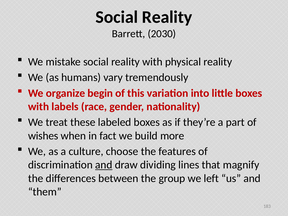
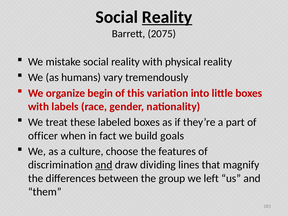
Reality underline: none -> present (167, 17)
2030: 2030 -> 2075 (162, 34)
wishes: wishes -> officer (43, 136)
more: more -> goals (172, 136)
